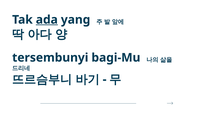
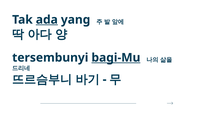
bagi-Mu underline: none -> present (116, 57)
